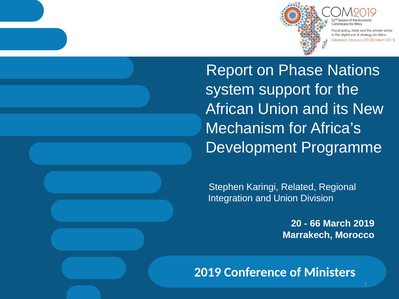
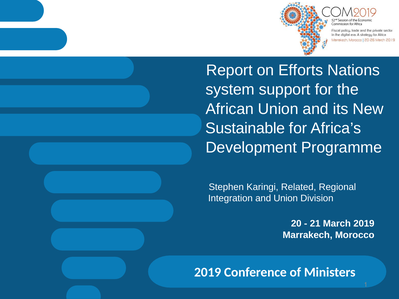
Phase: Phase -> Efforts (301, 70)
Mechanism: Mechanism -> Sustainable (245, 128)
66: 66 -> 21 (315, 224)
